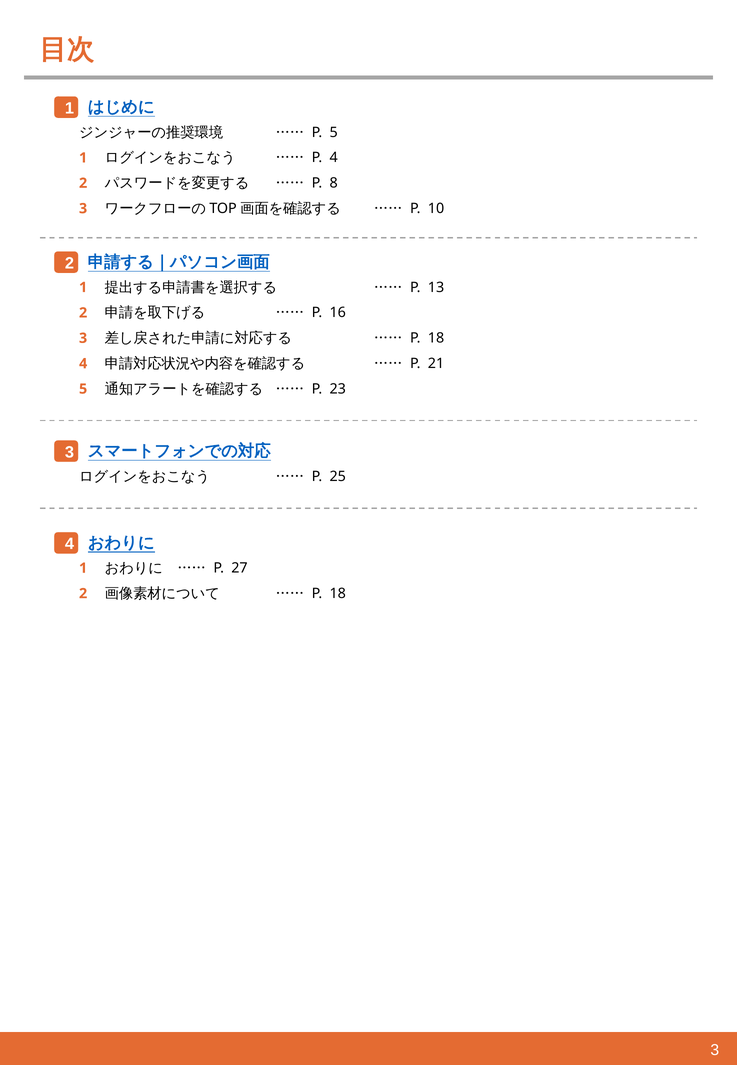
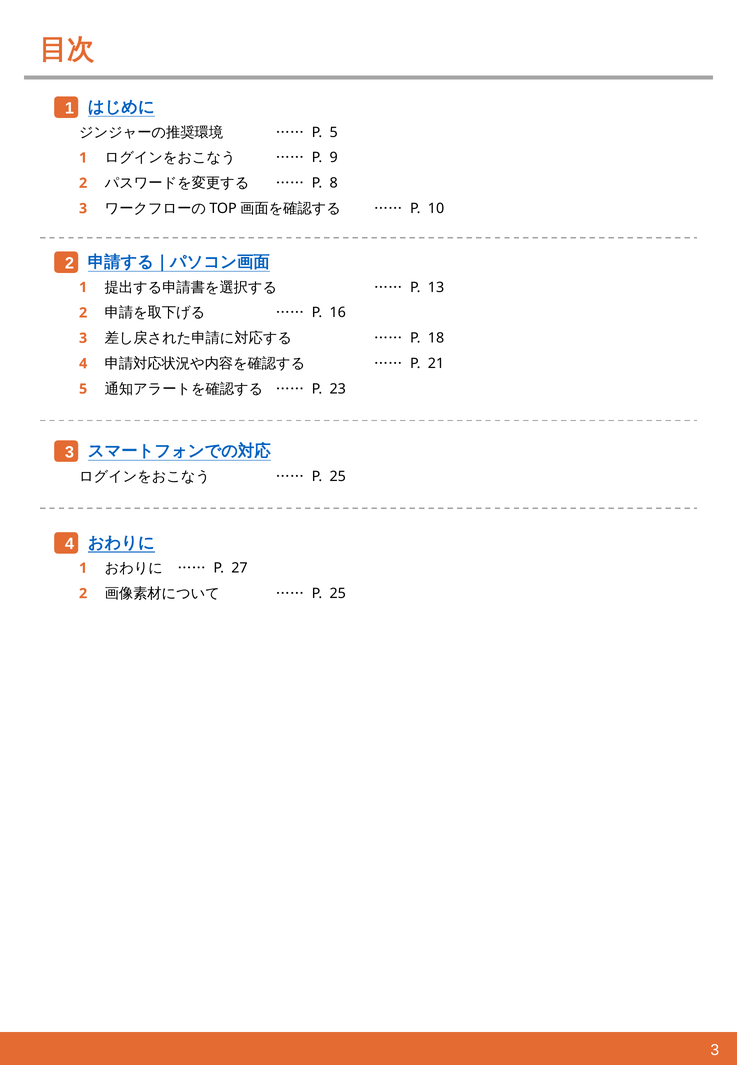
P 4: 4 -> 9 (334, 158)
18: 18 -> 25 (338, 593)
